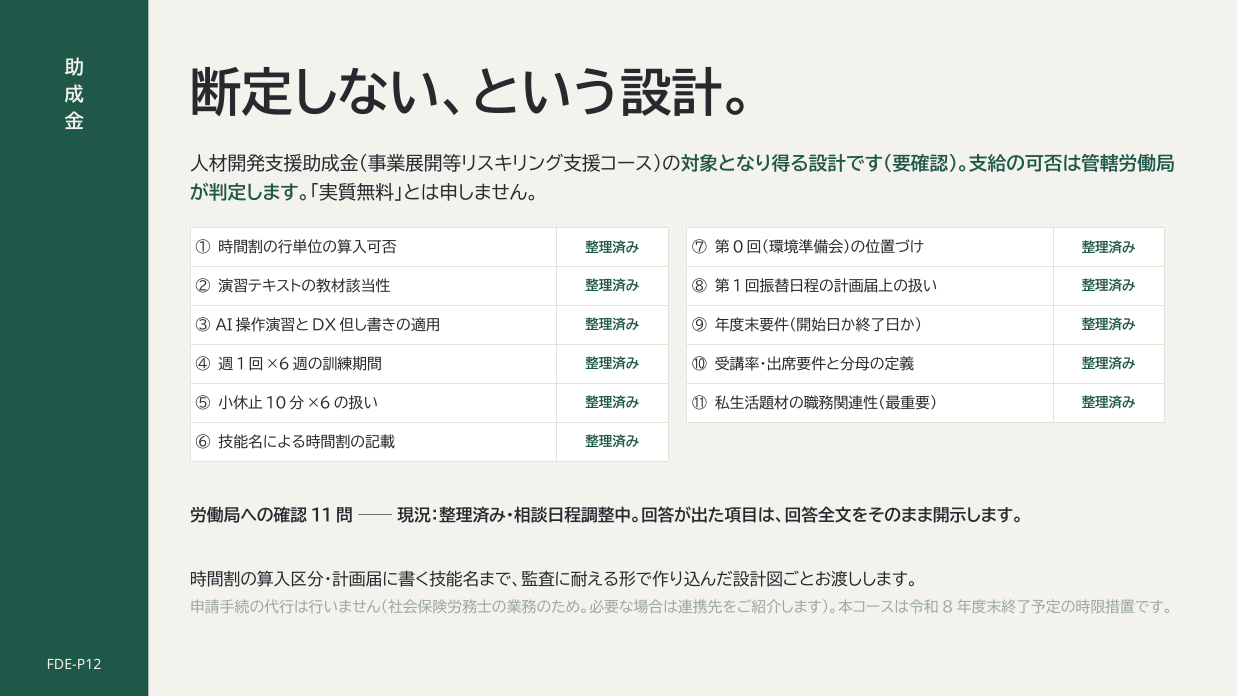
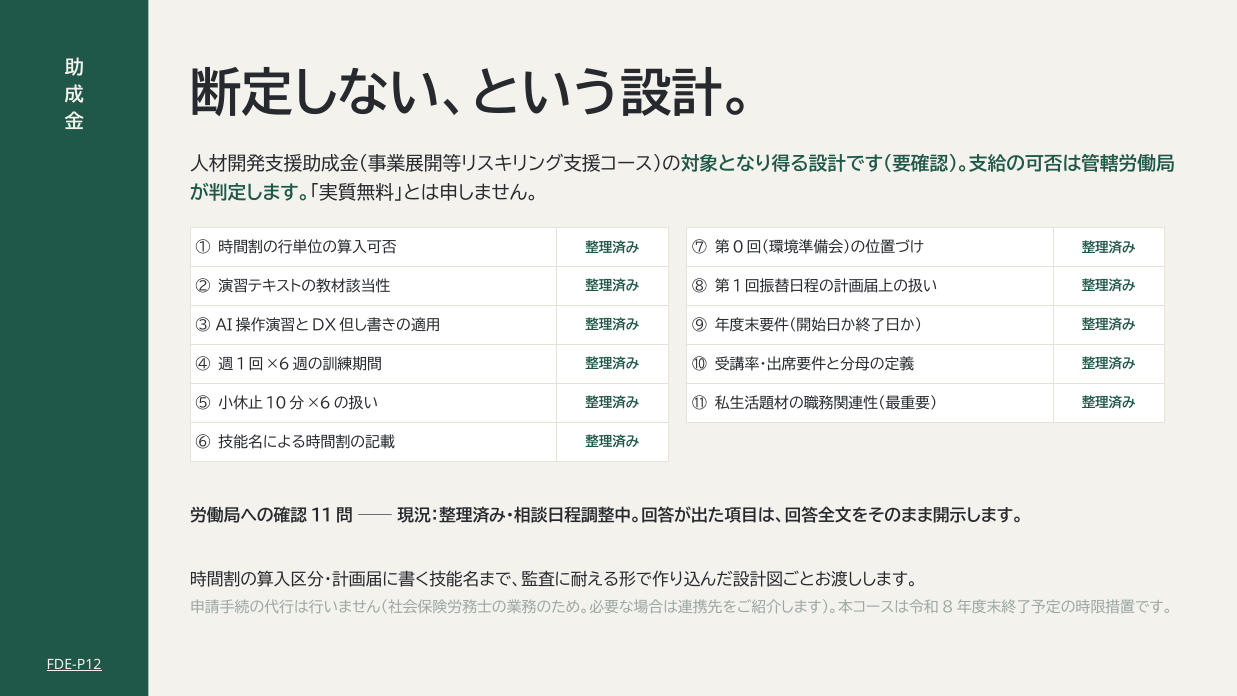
FDE-P12 underline: none -> present (74, 664)
